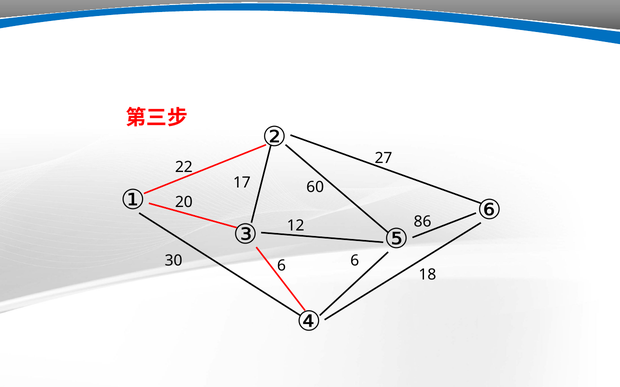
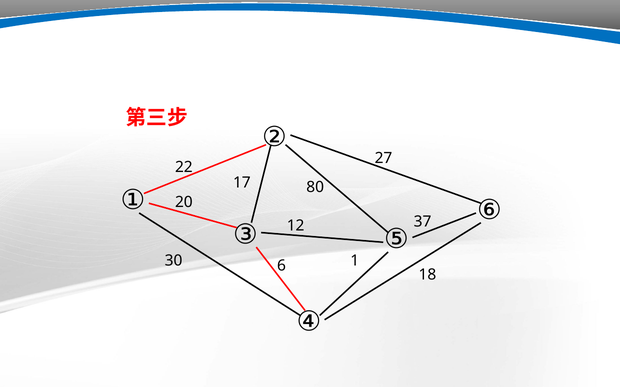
60: 60 -> 80 (315, 188)
86: 86 -> 37 (423, 222)
6 6: 6 -> 1 (355, 261)
